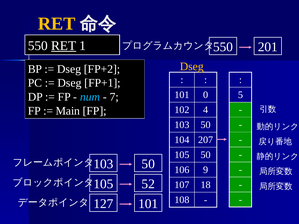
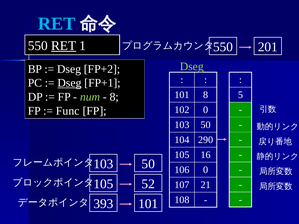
RET colour: yellow -> light blue (57, 24)
Dseg colour: yellow -> light green (192, 67)
Dseg underline: none -> present (70, 83)
101 0: 0 -> 8 (206, 95)
num colour: light blue -> light green (90, 97)
7: 7 -> 8 (114, 97)
102 4: 4 -> 0 (206, 110)
Main: Main -> Func (68, 111)
207: 207 -> 290 (206, 140)
105 50: 50 -> 16 (206, 155)
106 9: 9 -> 0 (206, 170)
18: 18 -> 21 (206, 185)
127: 127 -> 393 (103, 204)
